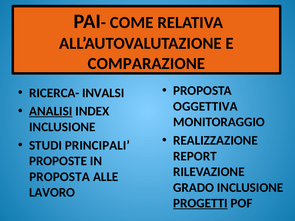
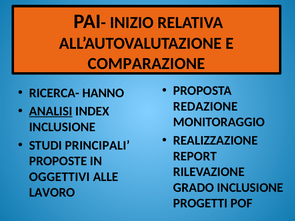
COME: COME -> INIZIO (132, 22)
INVALSI: INVALSI -> HANNO (103, 93)
OGGETTIVA: OGGETTIVA -> REDAZIONE (205, 106)
PROPOSTA: PROPOSTA -> OGGETTIVI (59, 177)
PROGETTI underline: present -> none (200, 203)
